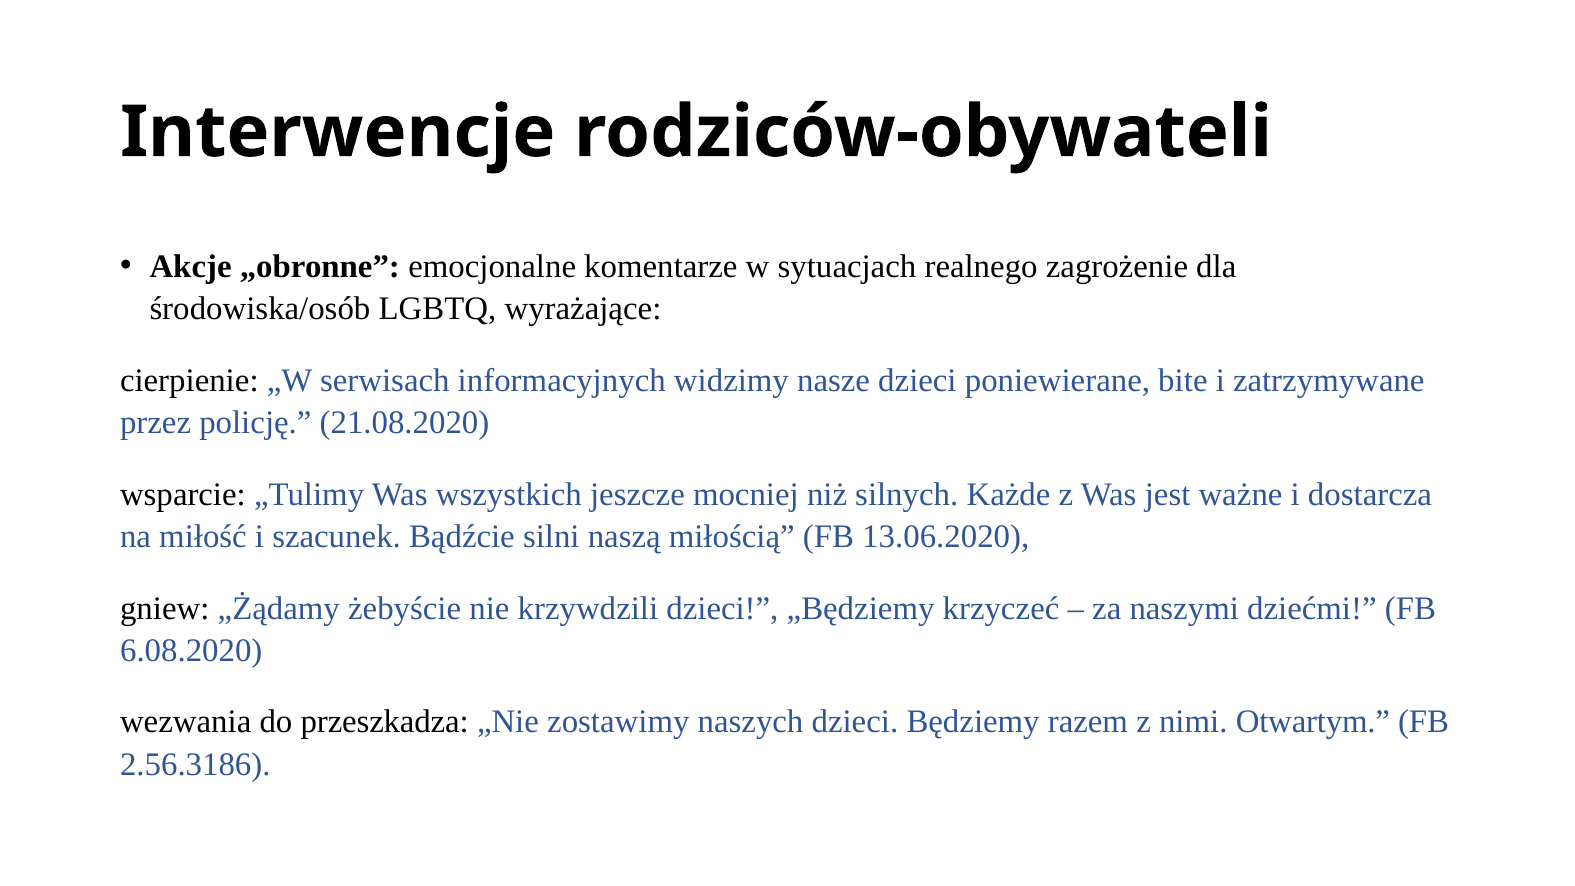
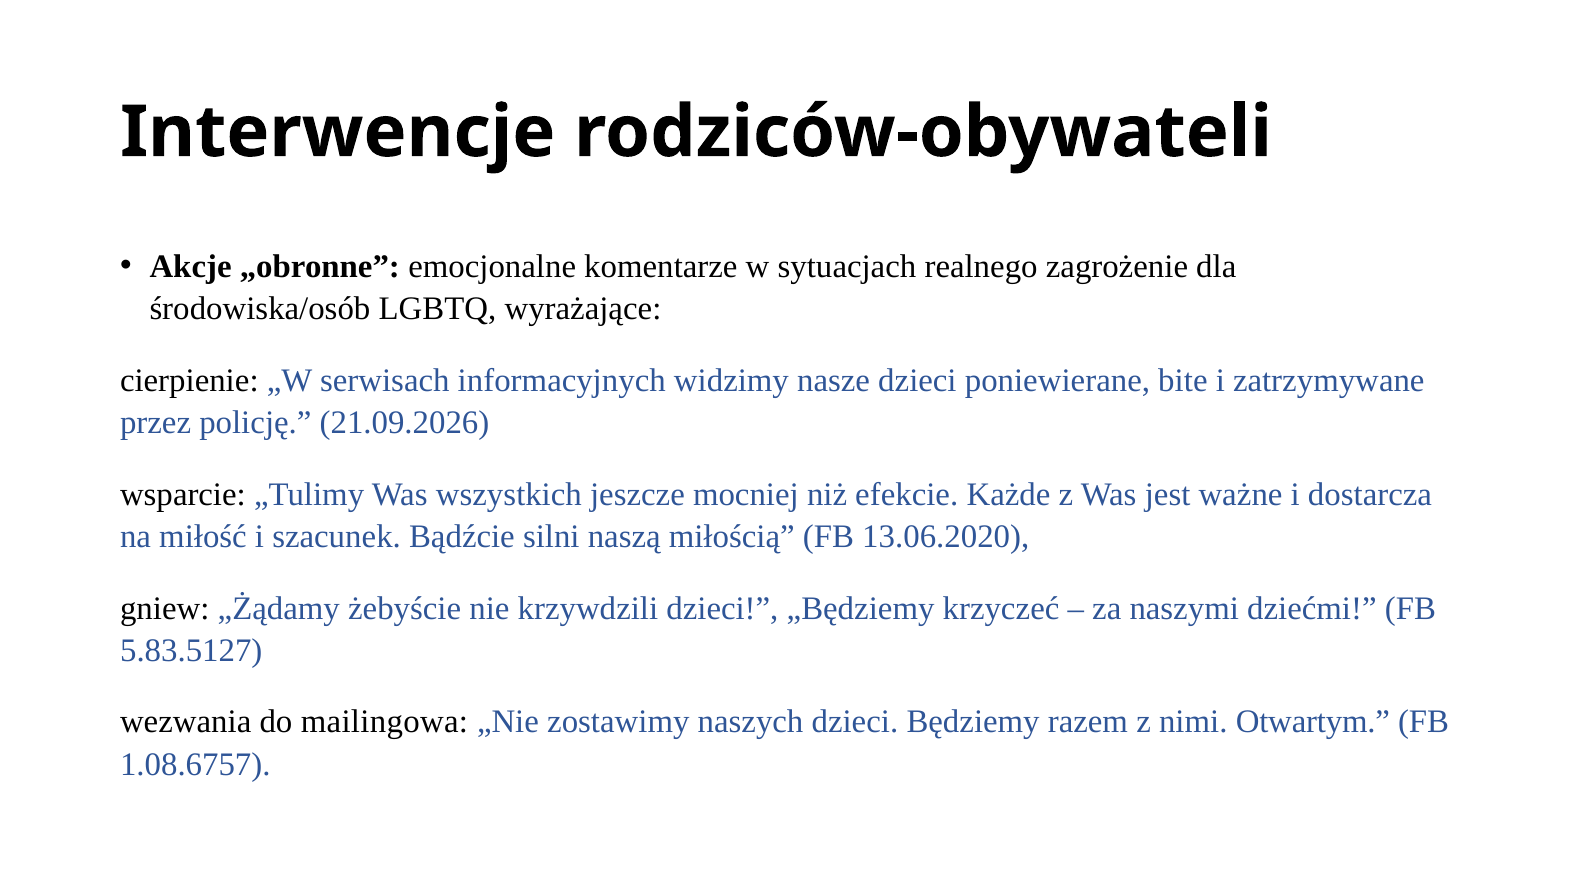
21.08.2020: 21.08.2020 -> 21.09.2026 (404, 423)
silnych: silnych -> efekcie (907, 494)
6.08.2020: 6.08.2020 -> 5.83.5127 (191, 650)
przeszkadza: przeszkadza -> mailingowa (384, 722)
2.56.3186: 2.56.3186 -> 1.08.6757 (195, 764)
